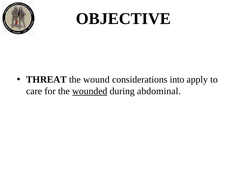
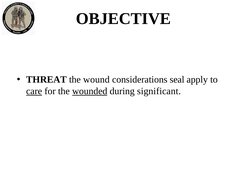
into: into -> seal (177, 80)
care underline: none -> present (34, 91)
abdominal: abdominal -> significant (159, 91)
